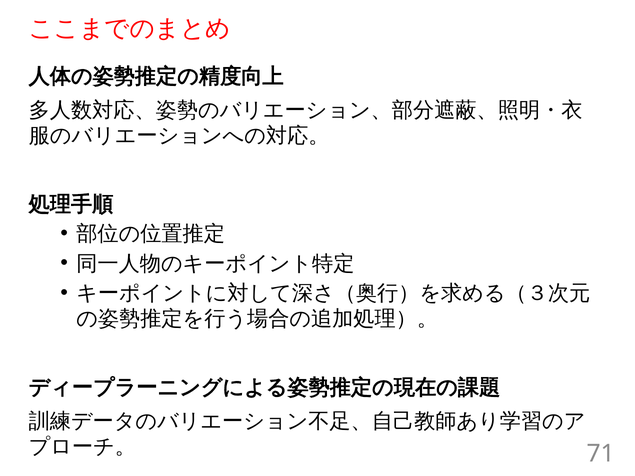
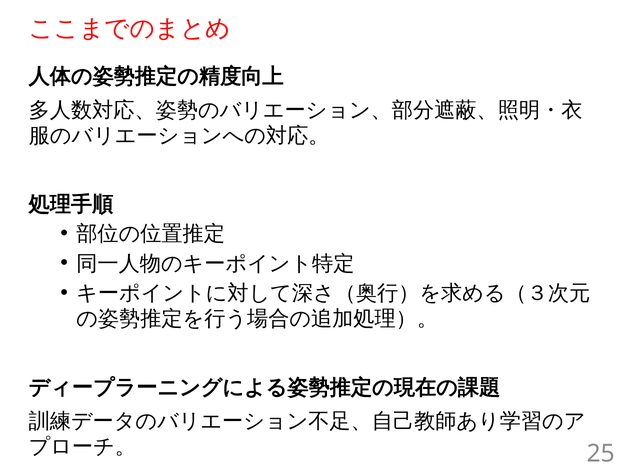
71: 71 -> 25 (601, 454)
